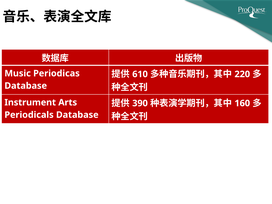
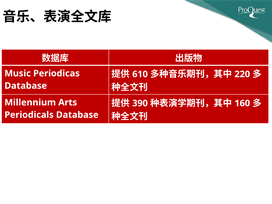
Instrument: Instrument -> Millennium (30, 102)
